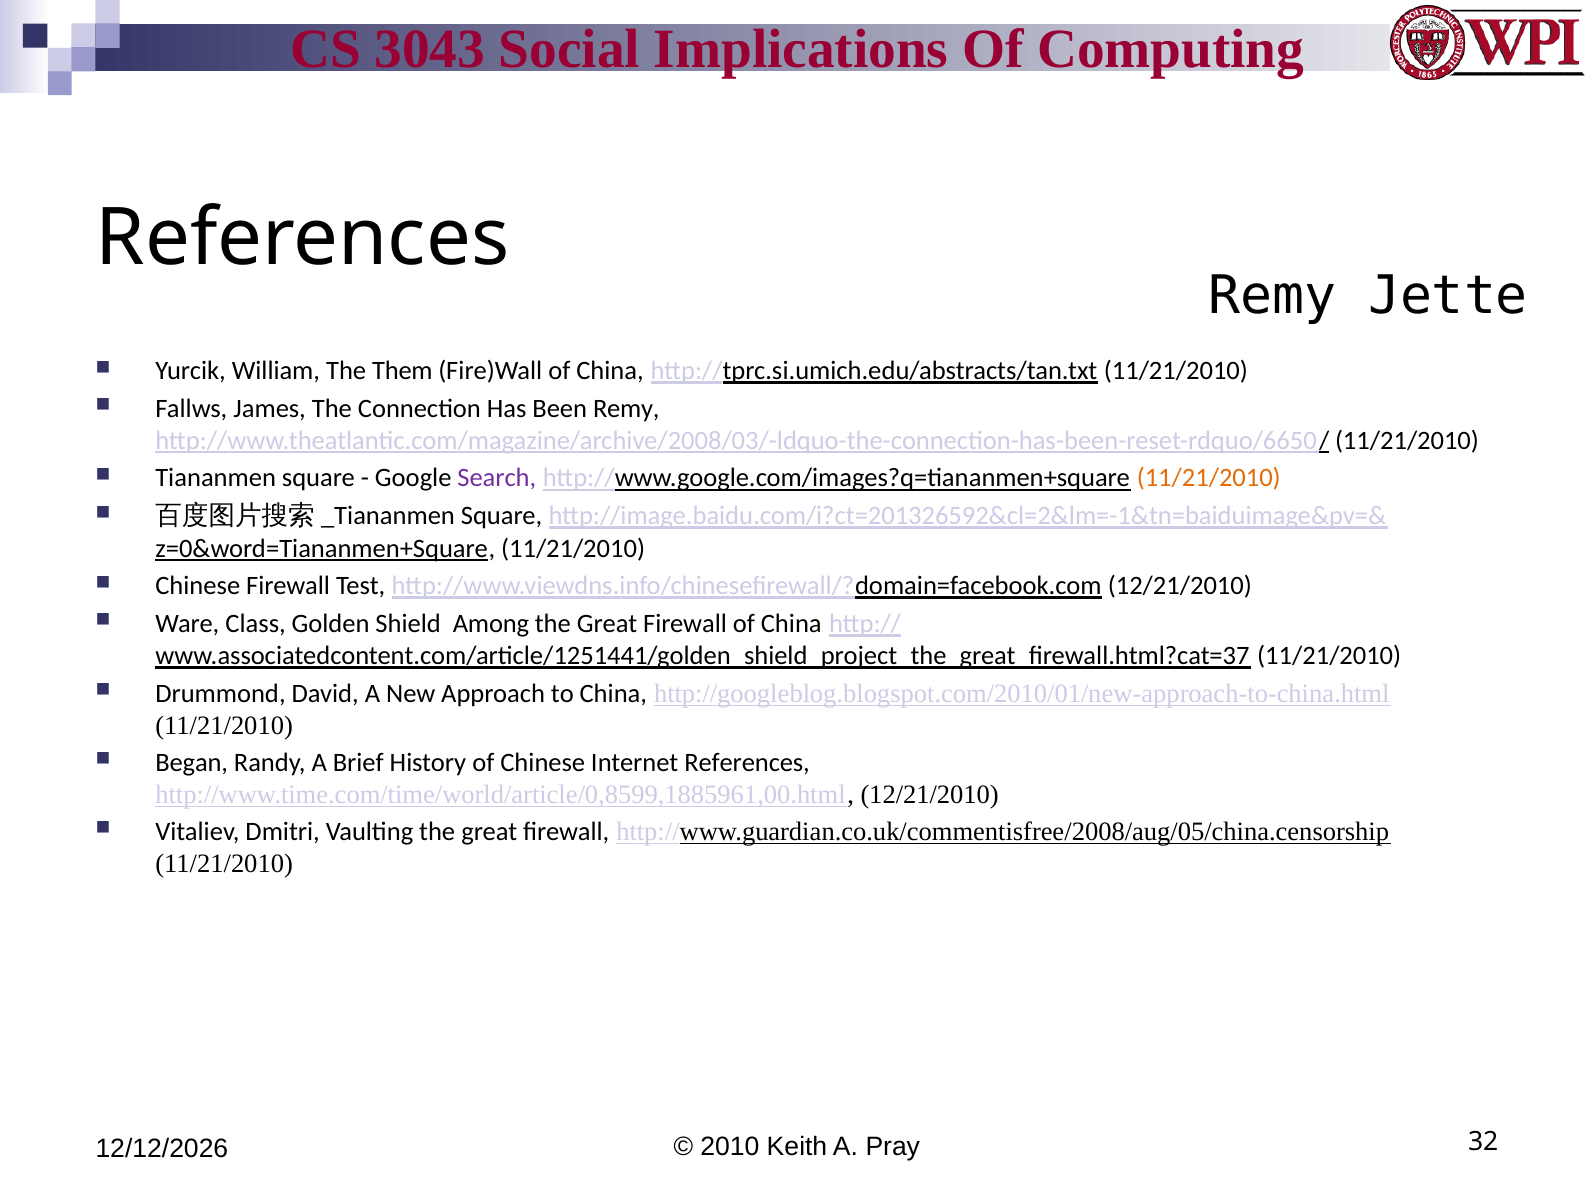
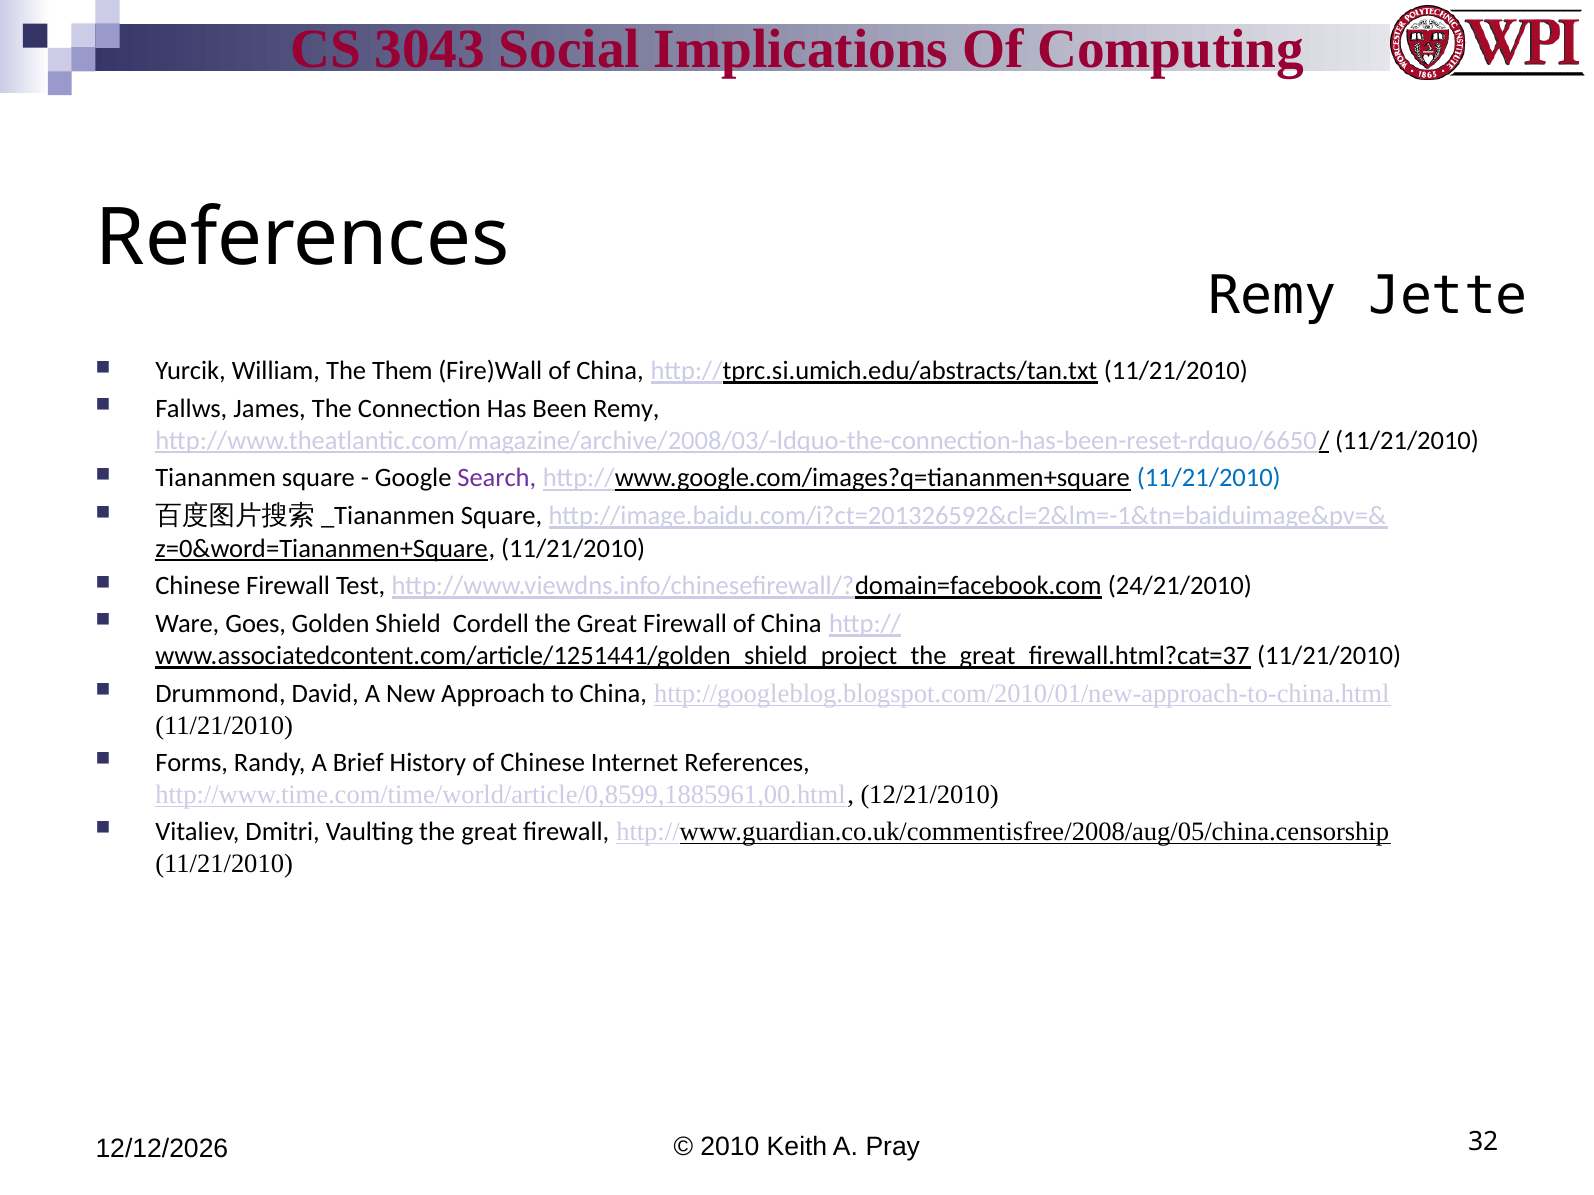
11/21/2010 colour: orange -> blue (1209, 478)
http://www.viewdns.info/chinesefirewall/?domain=facebook.com 12/21/2010: 12/21/2010 -> 24/21/2010 (1180, 586)
Class: Class -> Goes (256, 624)
Among: Among -> Cordell (491, 624)
Began: Began -> Forms (192, 763)
